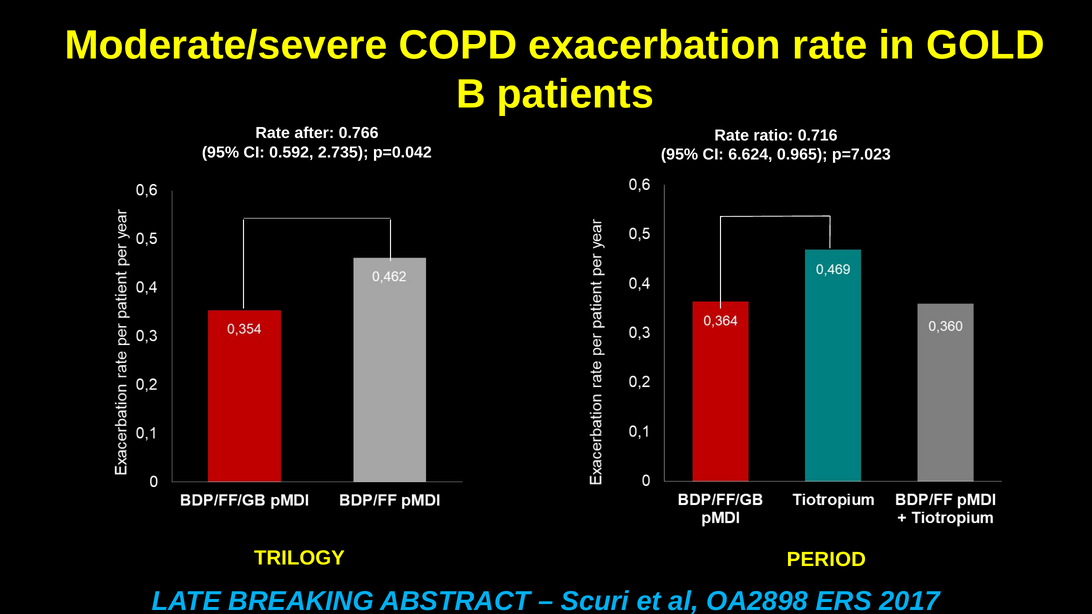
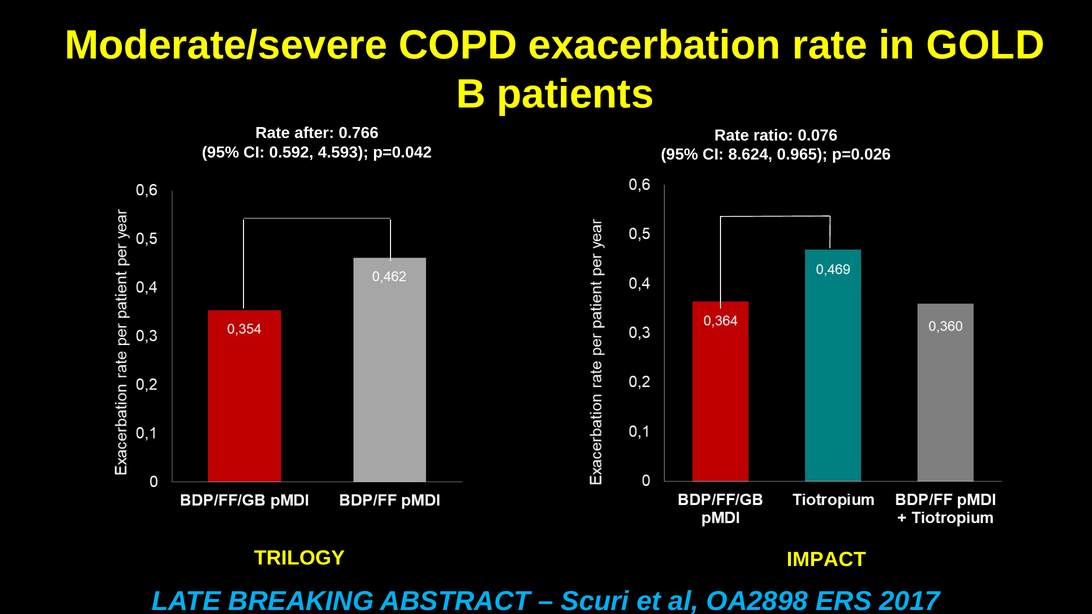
0.716: 0.716 -> 0.076 (818, 136)
2.735: 2.735 -> 4.593 (343, 152)
6.624: 6.624 -> 8.624 (750, 155)
p=7.023: p=7.023 -> p=0.026 (861, 155)
PERIOD: PERIOD -> IMPACT (826, 560)
